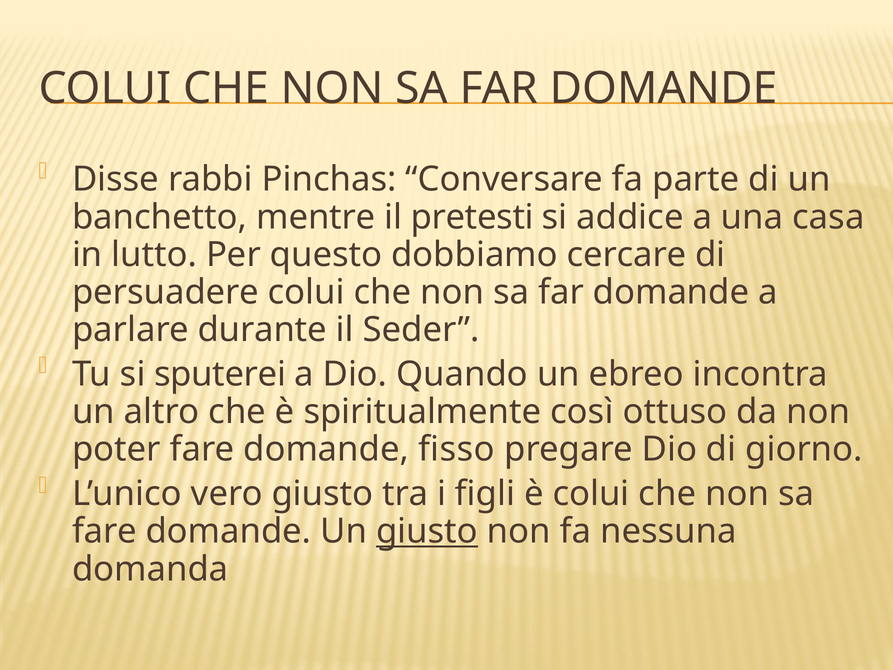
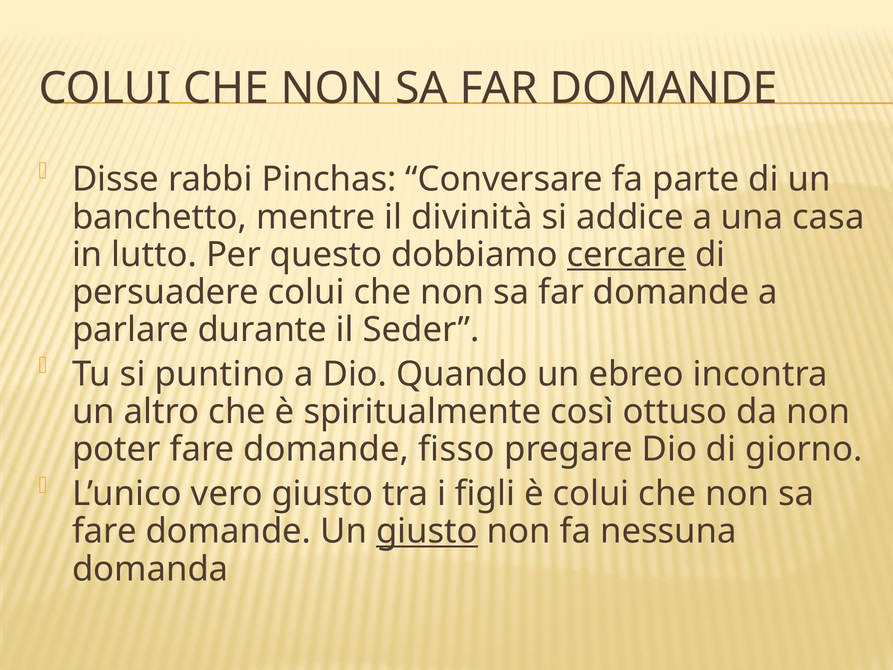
pretesti: pretesti -> divinità (472, 217)
cercare underline: none -> present (627, 254)
sputerei: sputerei -> puntino (220, 374)
